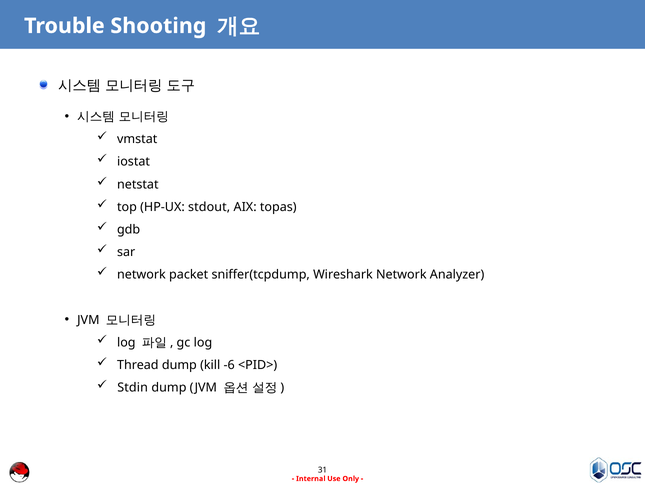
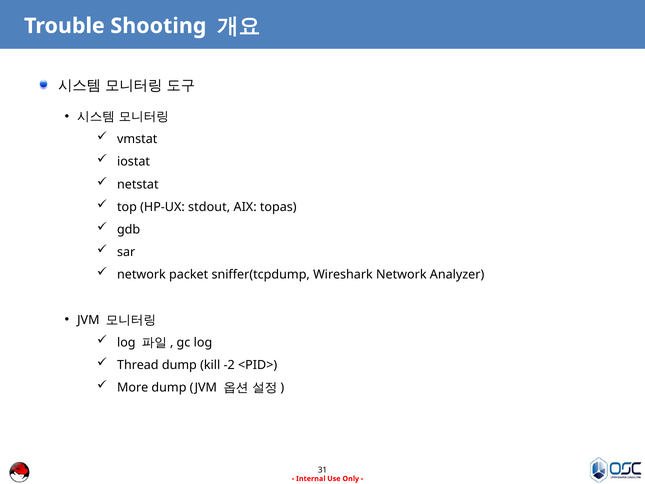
-6: -6 -> -2 (229, 365)
Stdin: Stdin -> More (133, 388)
